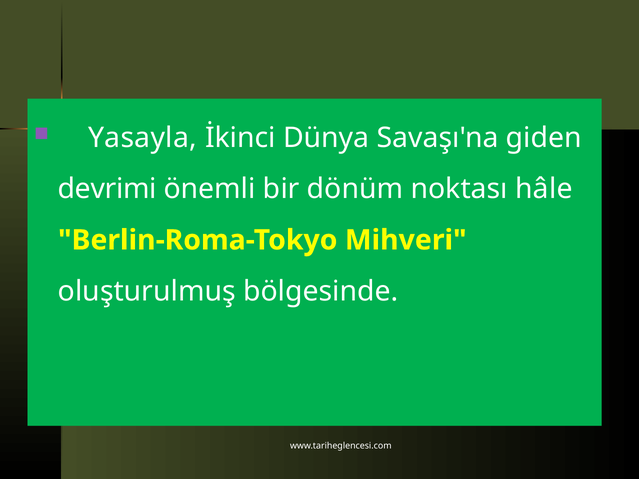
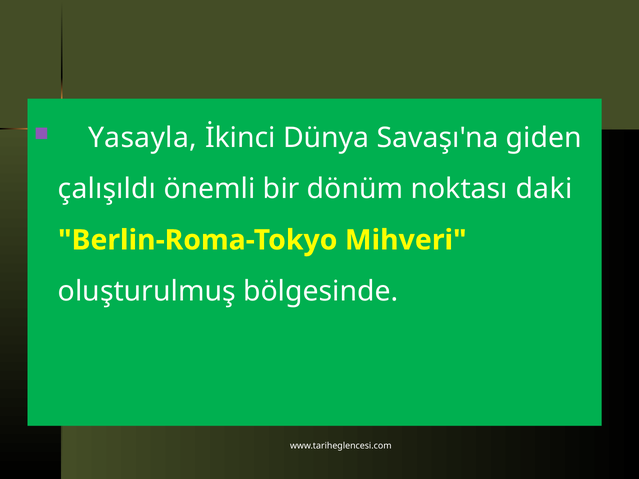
devrimi: devrimi -> çalışıldı (107, 189)
hâle: hâle -> daki (544, 189)
